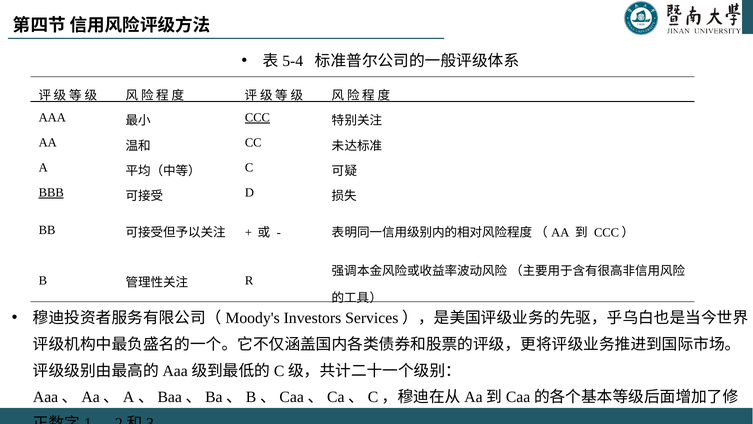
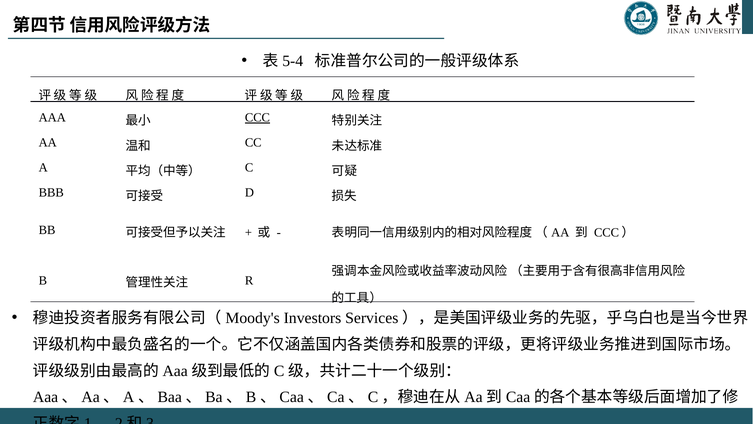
BBB underline: present -> none (51, 193)
